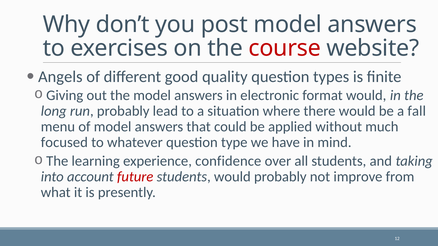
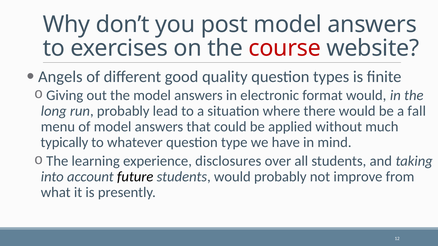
focused: focused -> typically (64, 143)
confidence: confidence -> disclosures (228, 161)
future colour: red -> black (135, 177)
